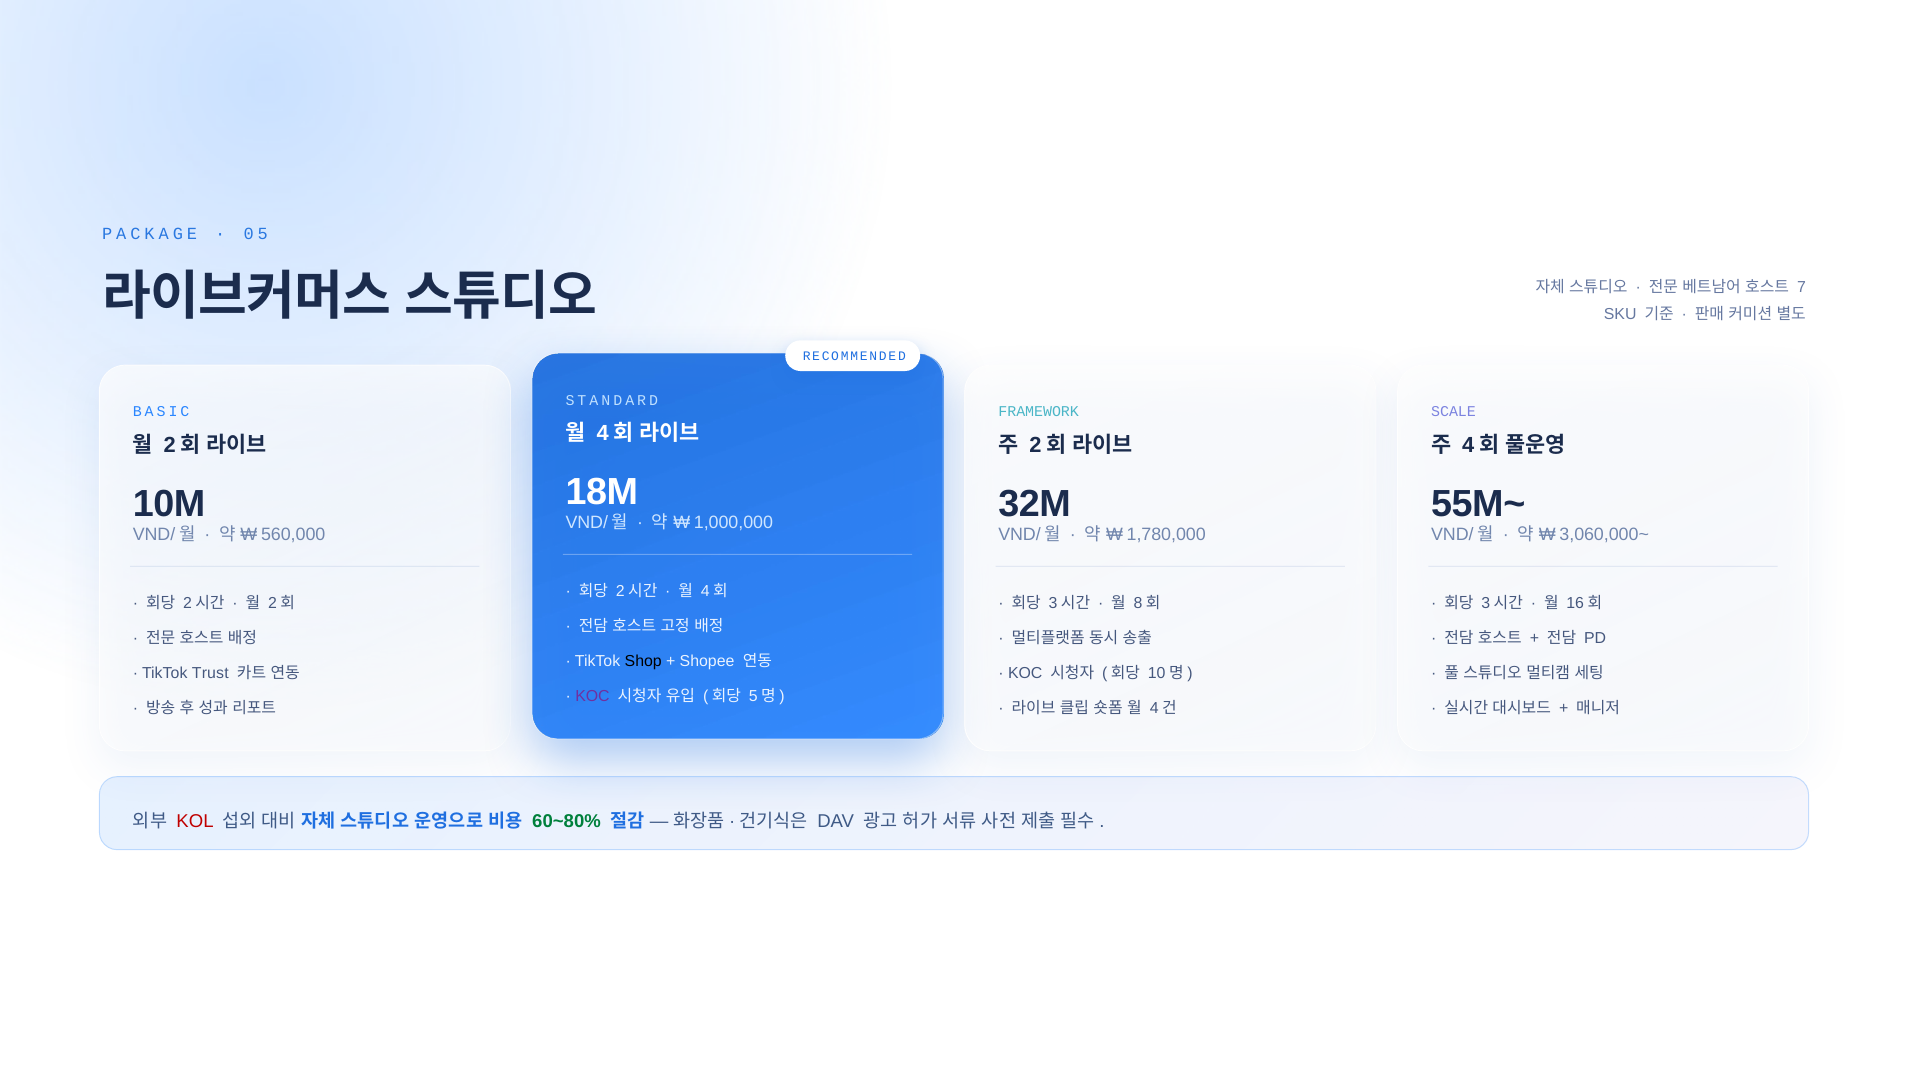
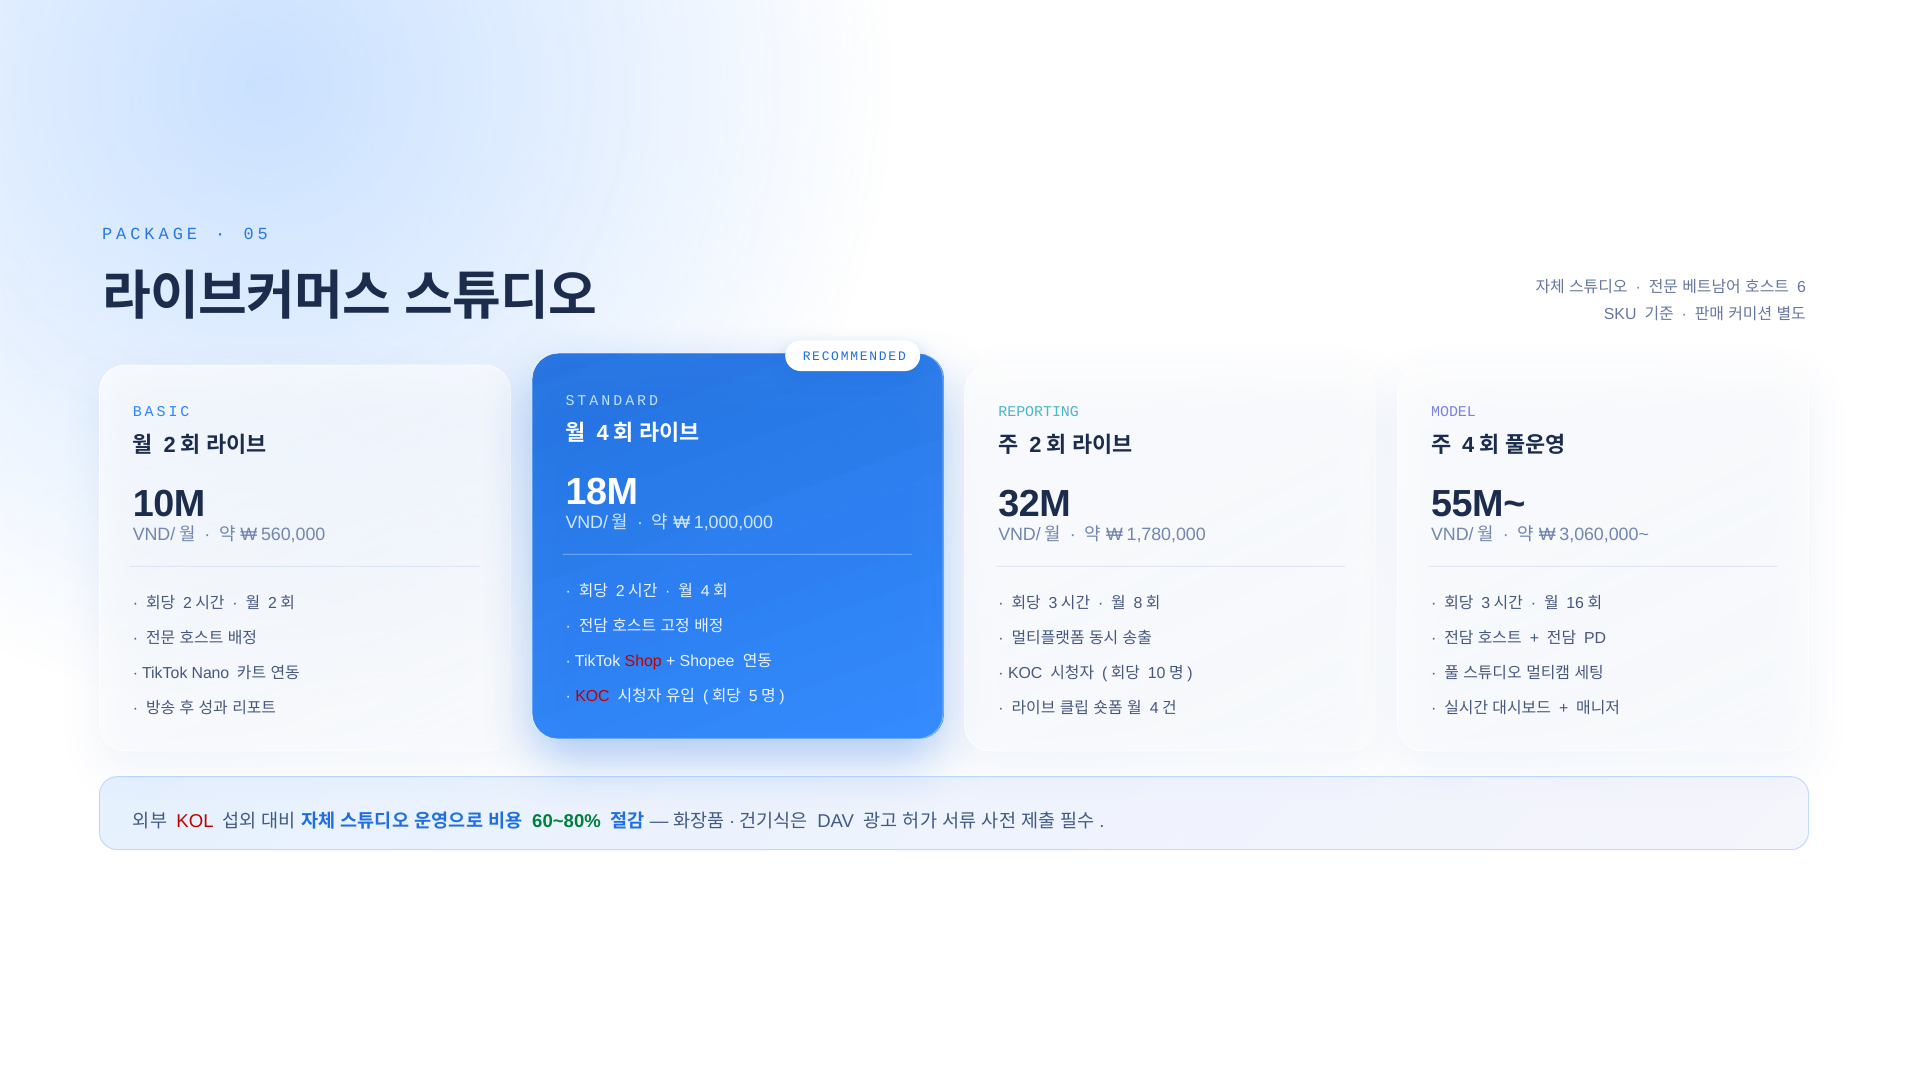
7: 7 -> 6 (1802, 288)
FRAMEWORK: FRAMEWORK -> REPORTING (1039, 412)
SCALE: SCALE -> MODEL (1454, 412)
Shop colour: black -> red (643, 661)
Trust: Trust -> Nano (210, 673)
KOC colour: purple -> red (592, 696)
